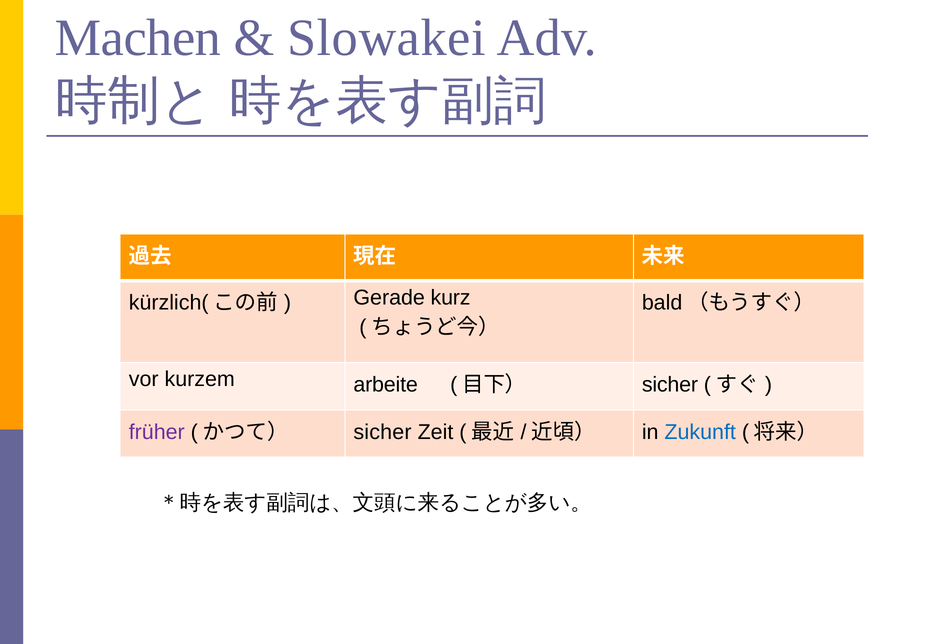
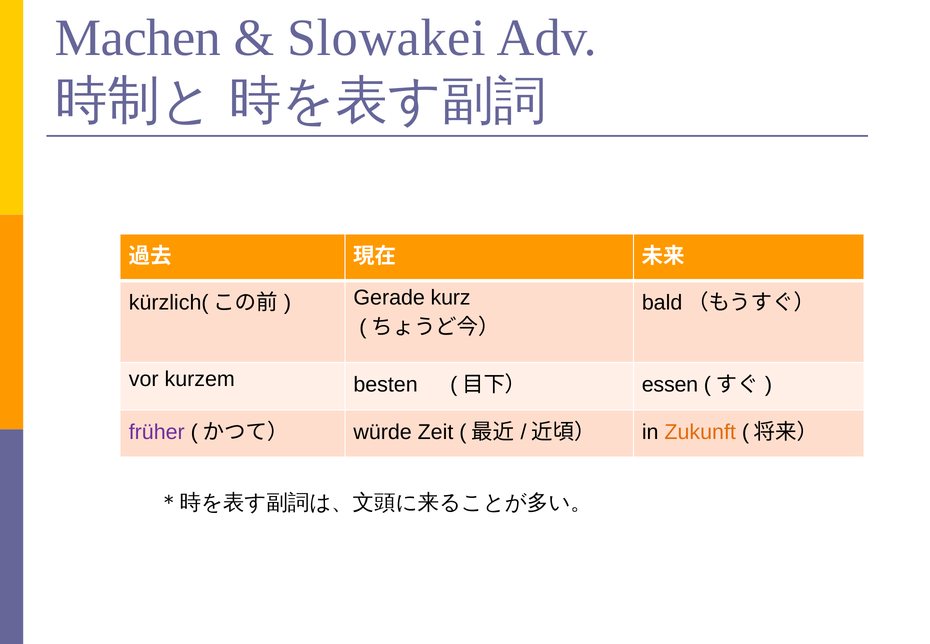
arbeite: arbeite -> besten (386, 385)
sicher: sicher -> essen (670, 385)
sicher: sicher -> würde (383, 432)
Zukunft colour: blue -> orange (700, 432)
